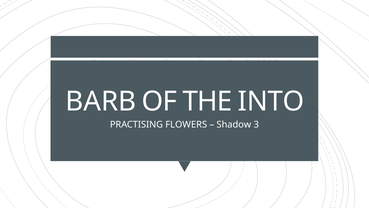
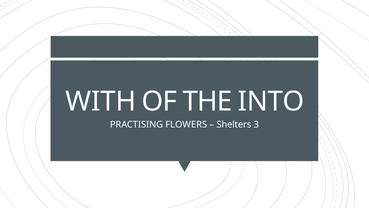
BARB: BARB -> WITH (101, 101)
Shadow: Shadow -> Shelters (234, 124)
